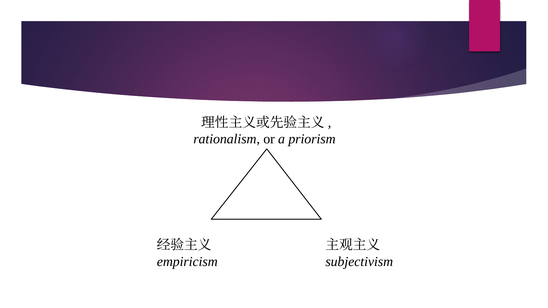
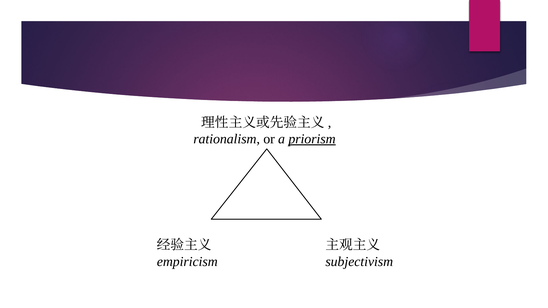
priorism underline: none -> present (312, 139)
